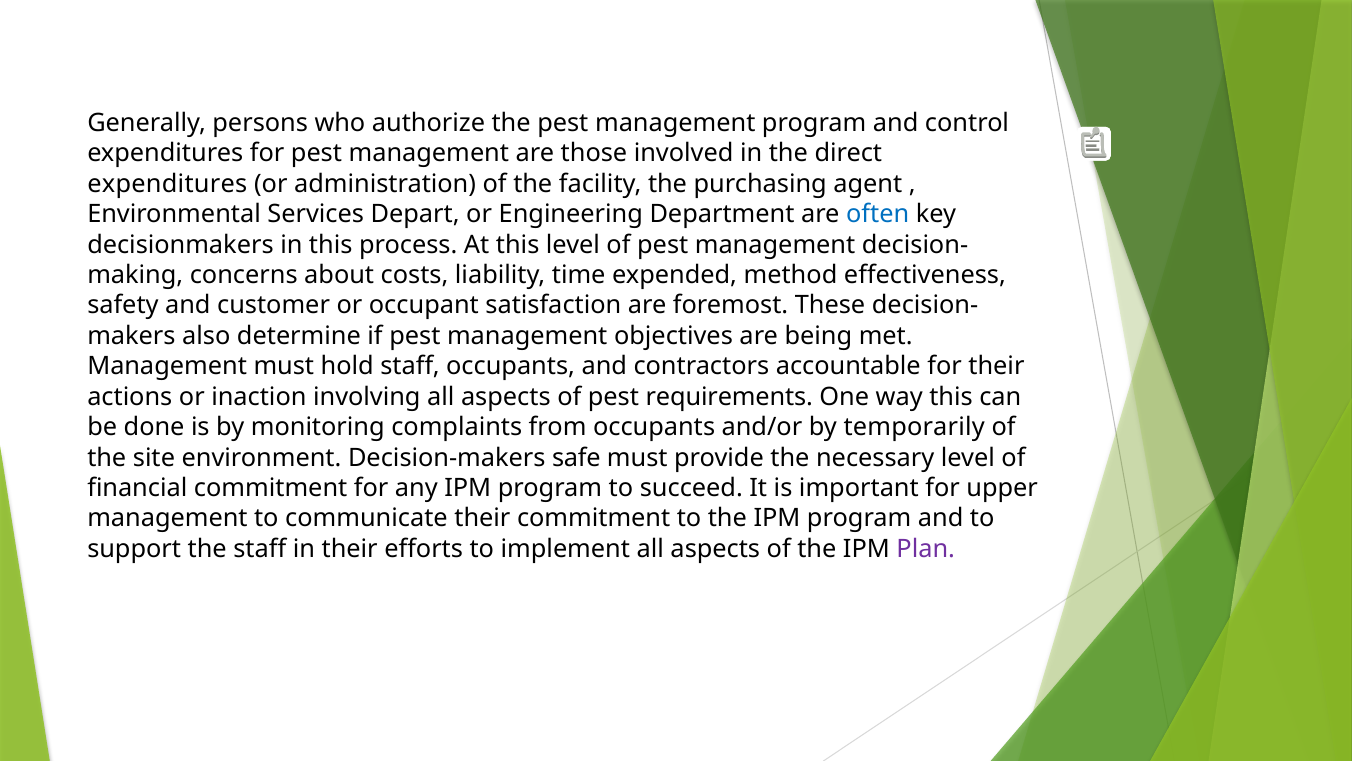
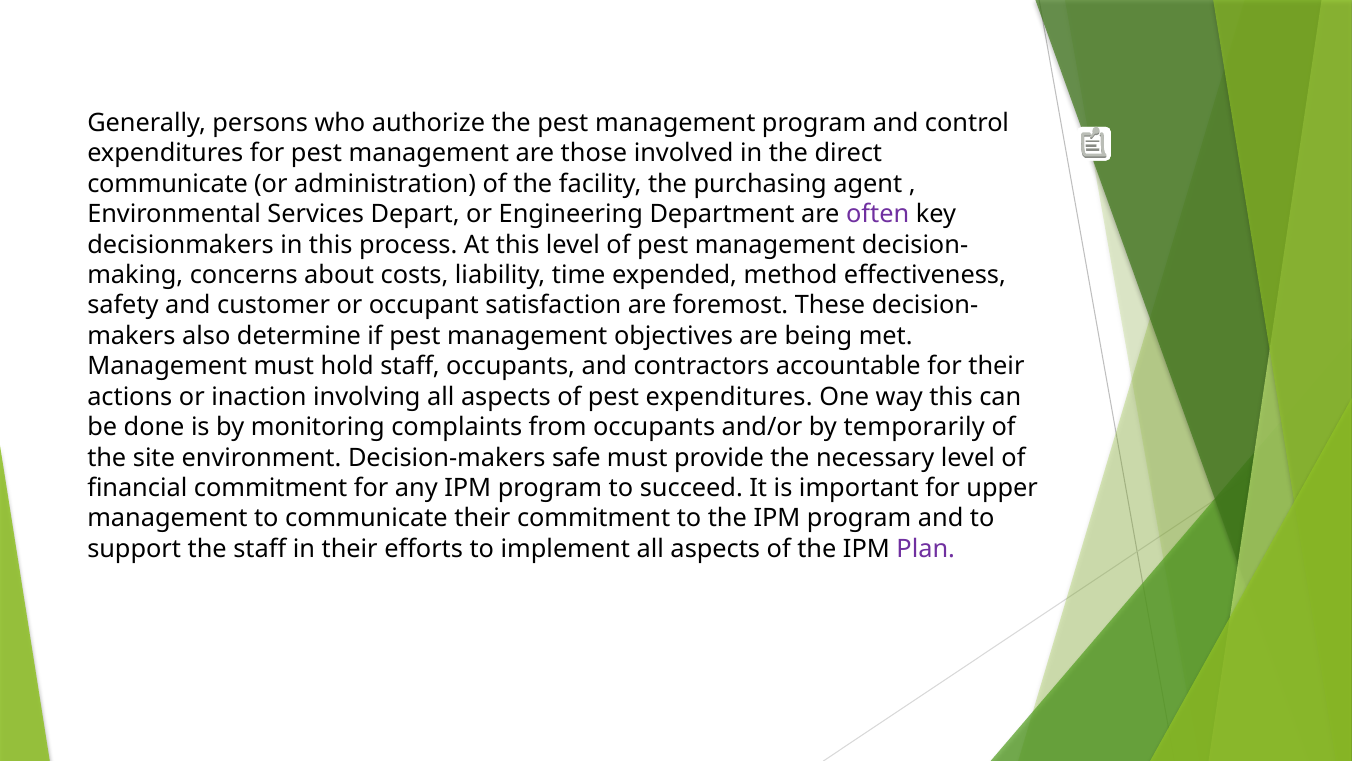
expenditures: expenditures -> communicate (168, 184)
often colour: blue -> purple (878, 214)
pest requirements: requirements -> expenditures (729, 397)
